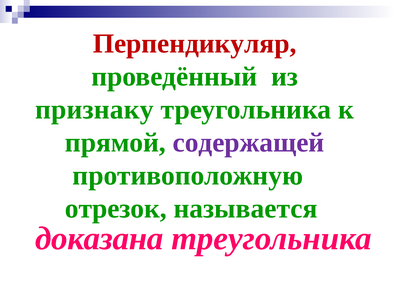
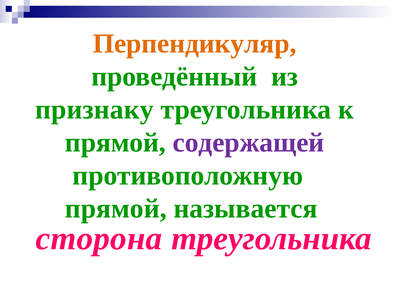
Перпендикуляр colour: red -> orange (195, 43)
отрезок: отрезок -> прямой (116, 208)
доказана: доказана -> сторона (99, 239)
